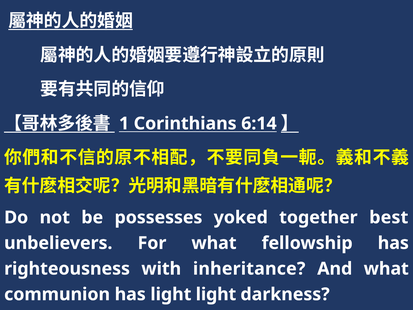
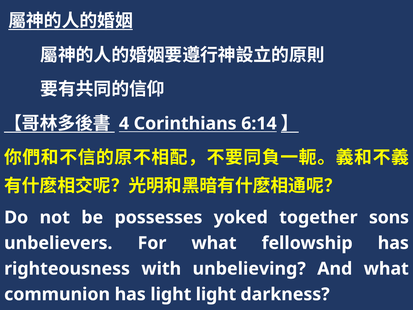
1: 1 -> 4 (124, 123)
best: best -> sons (389, 217)
inheritance: inheritance -> unbelieving (249, 268)
